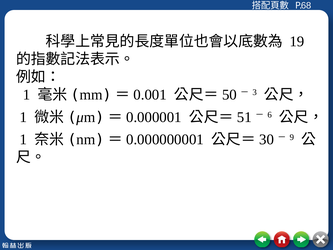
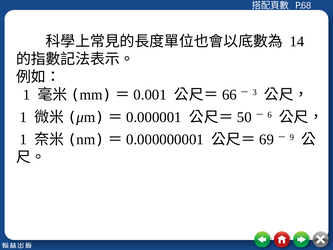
19: 19 -> 14 (297, 41)
50: 50 -> 66 (229, 95)
51: 51 -> 50 (244, 117)
30: 30 -> 69 (267, 139)
